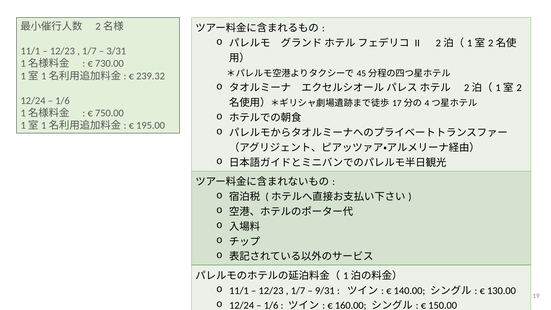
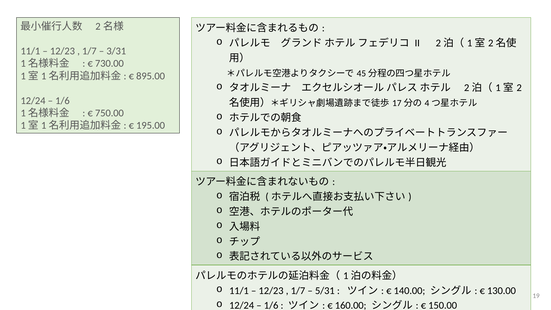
239.32: 239.32 -> 895.00 (151, 76)
9/31: 9/31 -> 5/31 (325, 291)
